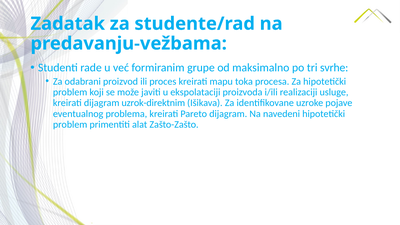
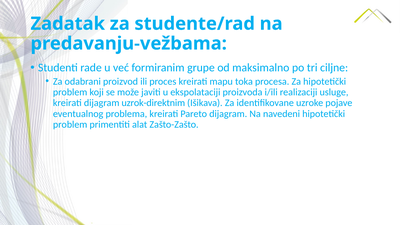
svrhe: svrhe -> ciljne (334, 68)
